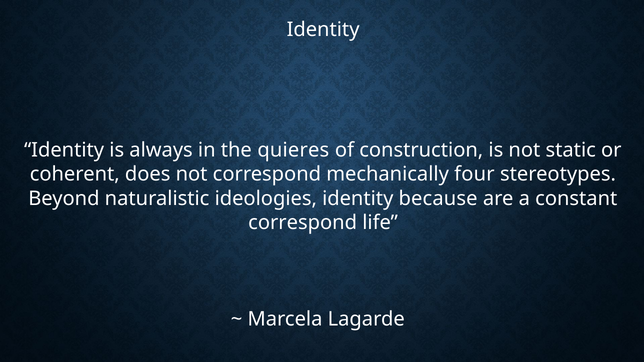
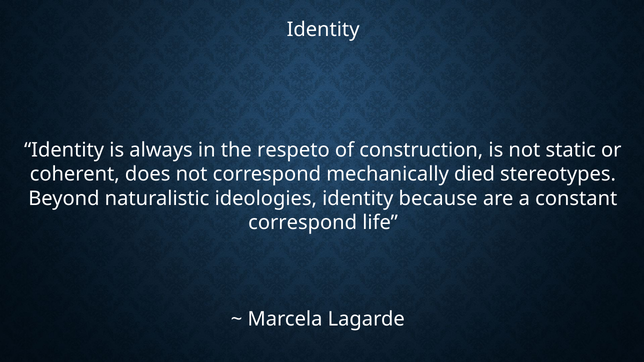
quieres: quieres -> respeto (293, 150)
four: four -> died (475, 174)
